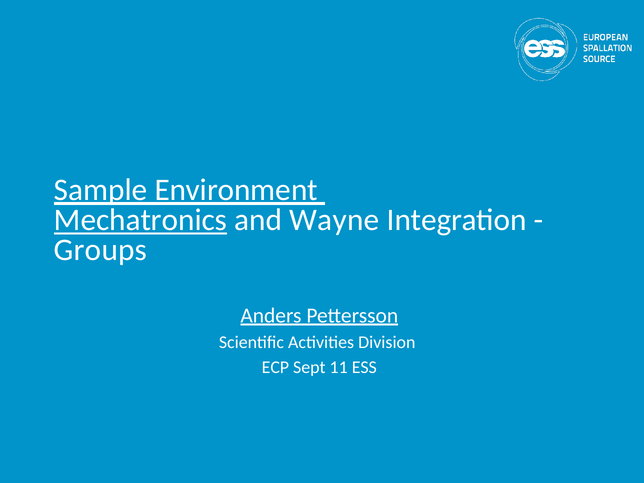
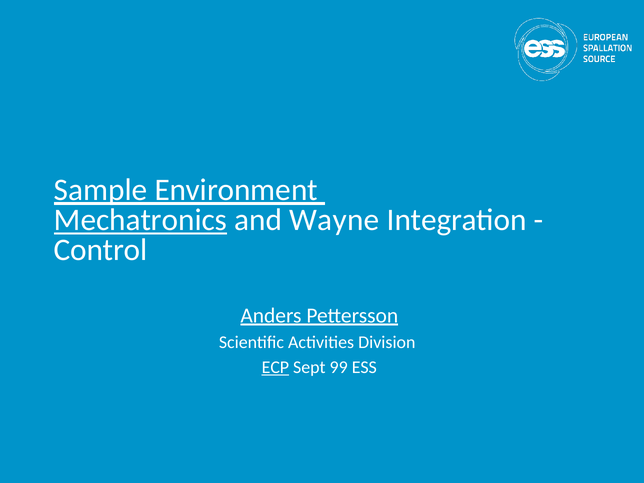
Groups: Groups -> Control (101, 250)
ECP underline: none -> present (275, 367)
11: 11 -> 99 (339, 367)
